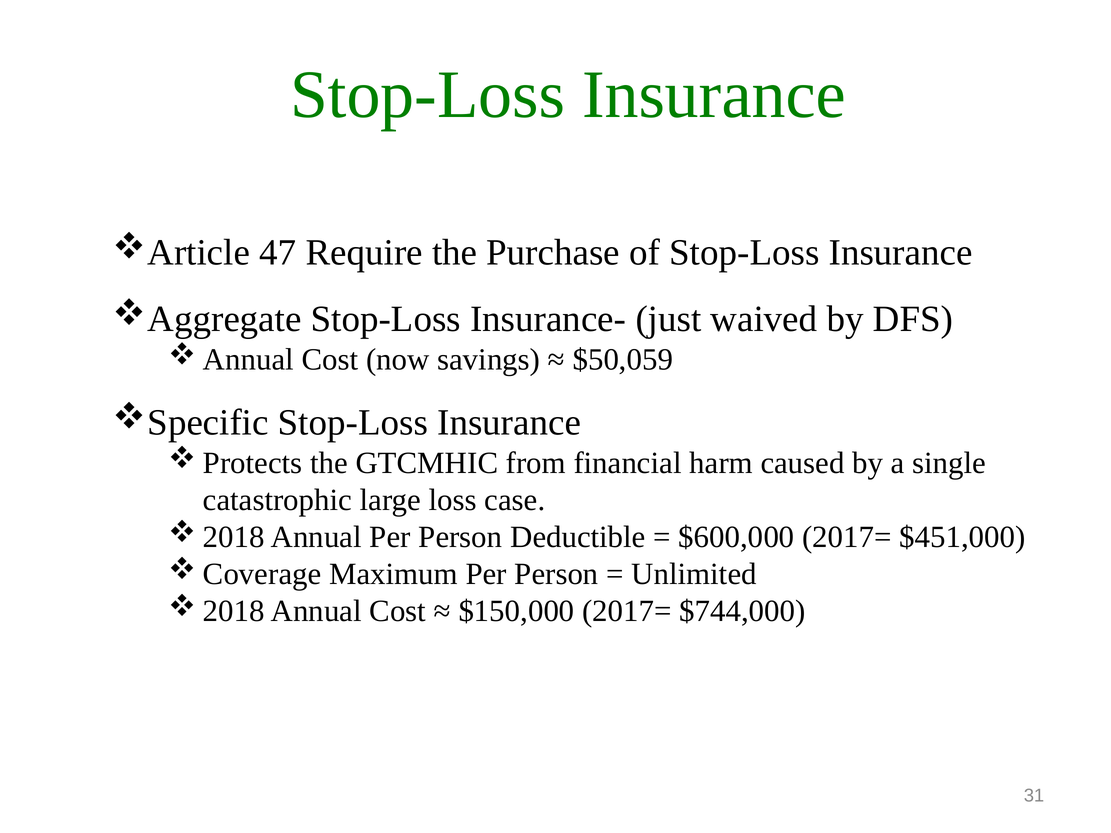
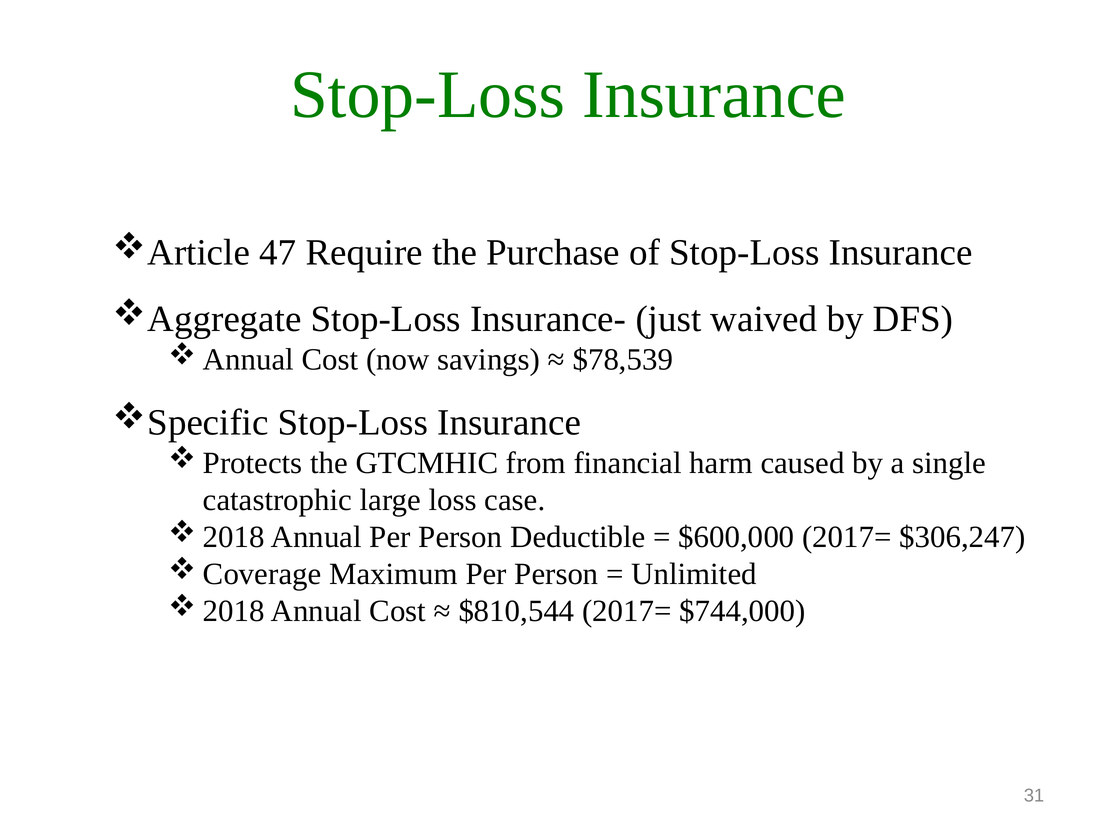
$50,059: $50,059 -> $78,539 (623, 359)
$451,000: $451,000 -> $306,247 (962, 537)
$150,000: $150,000 -> $810,544 (516, 611)
